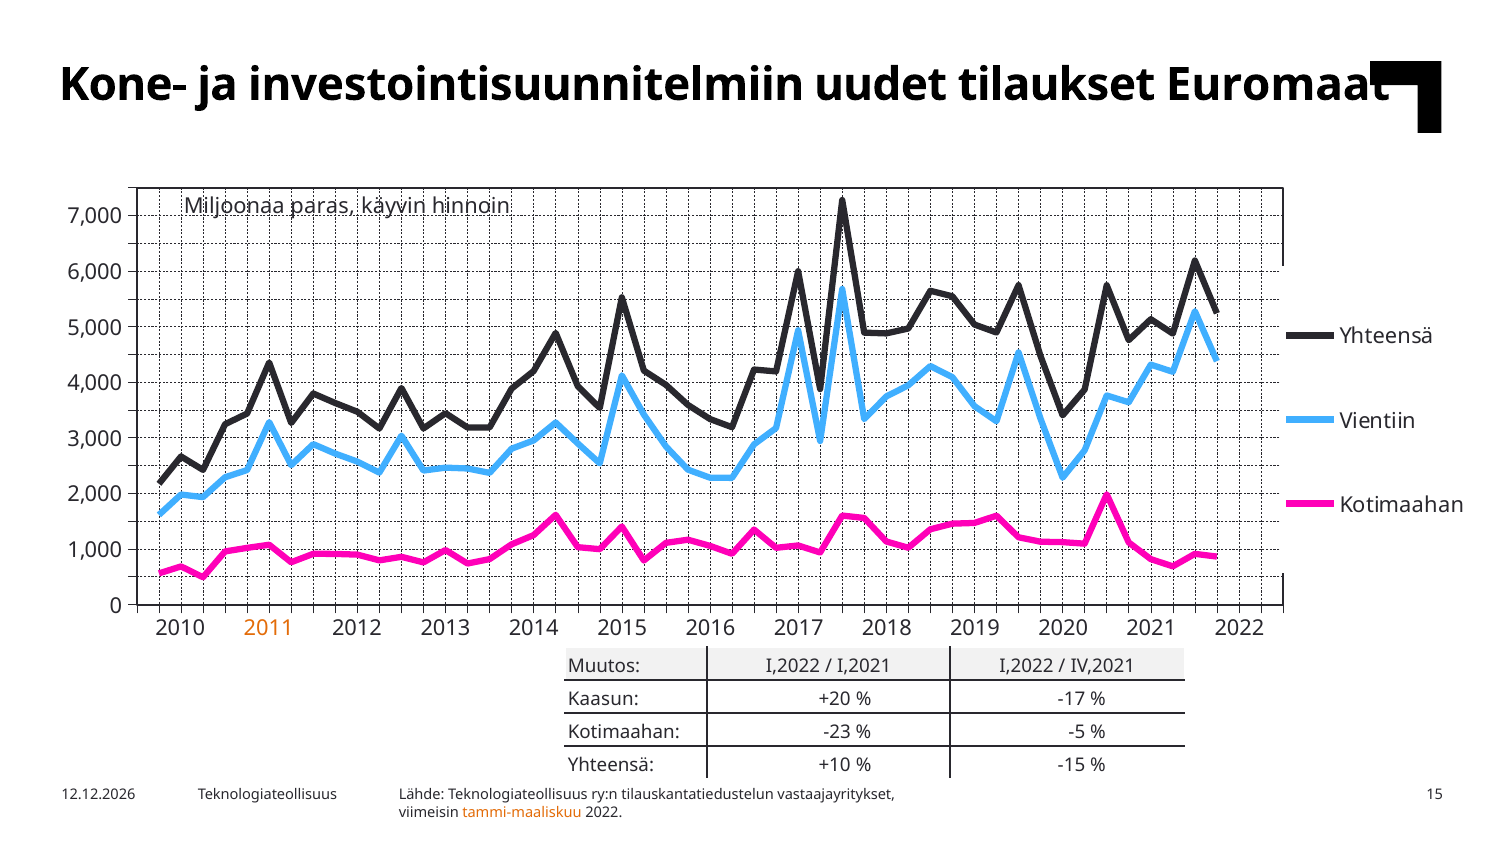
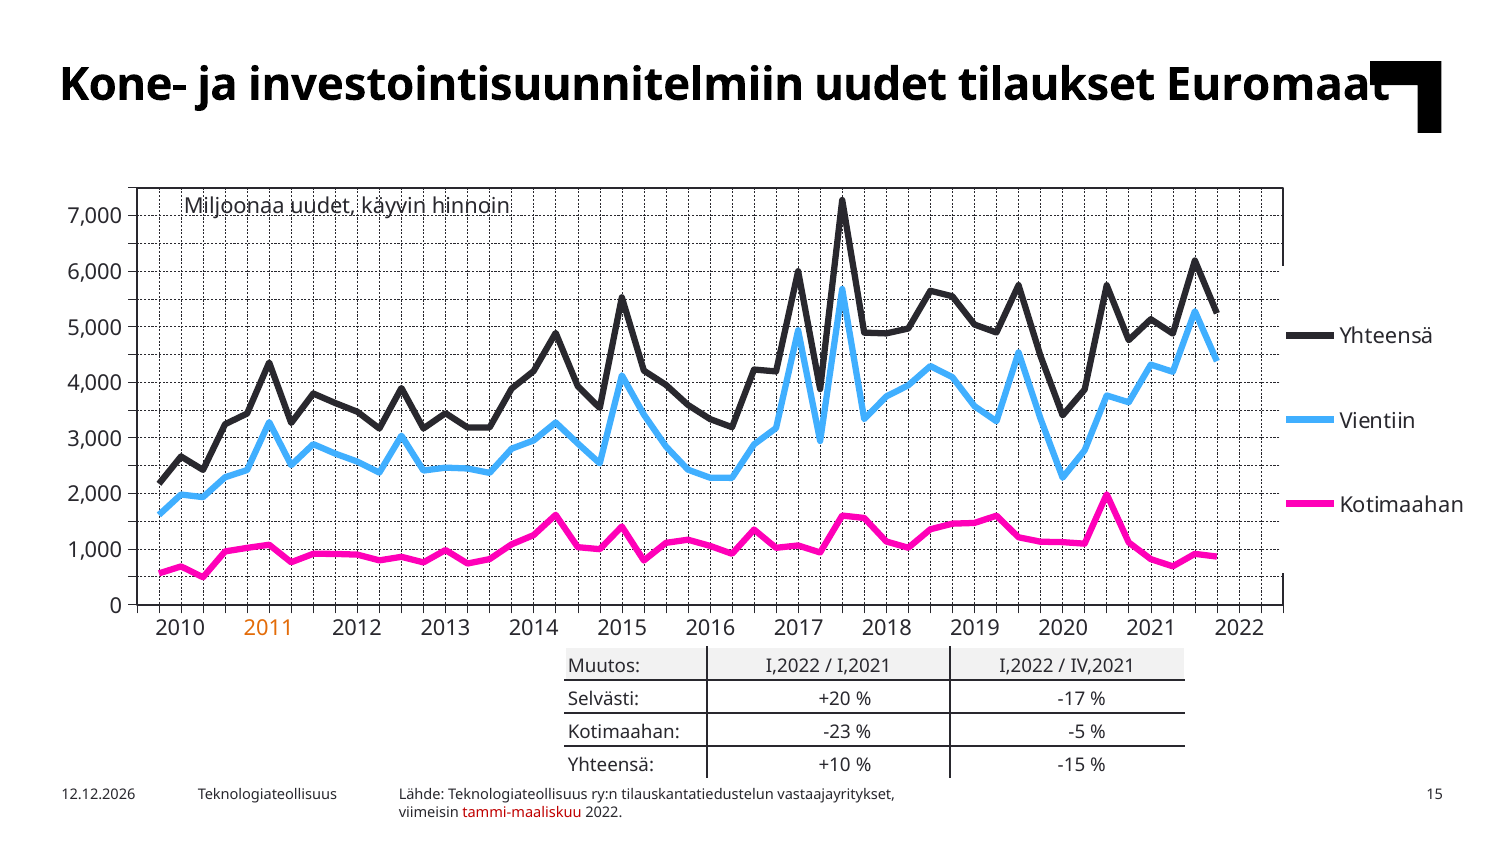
Miljoonaa paras: paras -> uudet (323, 206)
Kaasun: Kaasun -> Selvästi (604, 698)
tammi-maaliskuu colour: orange -> red (522, 812)
